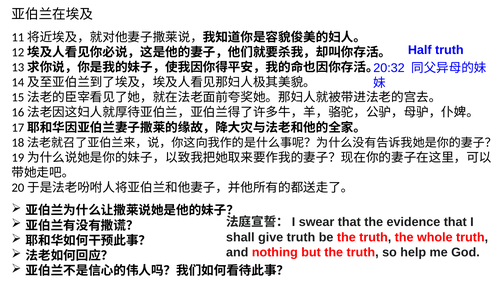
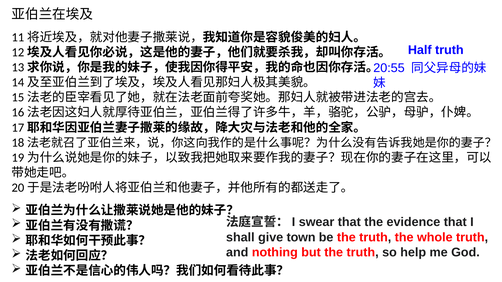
20:32: 20:32 -> 20:55 (389, 68)
give truth: truth -> town (301, 238)
